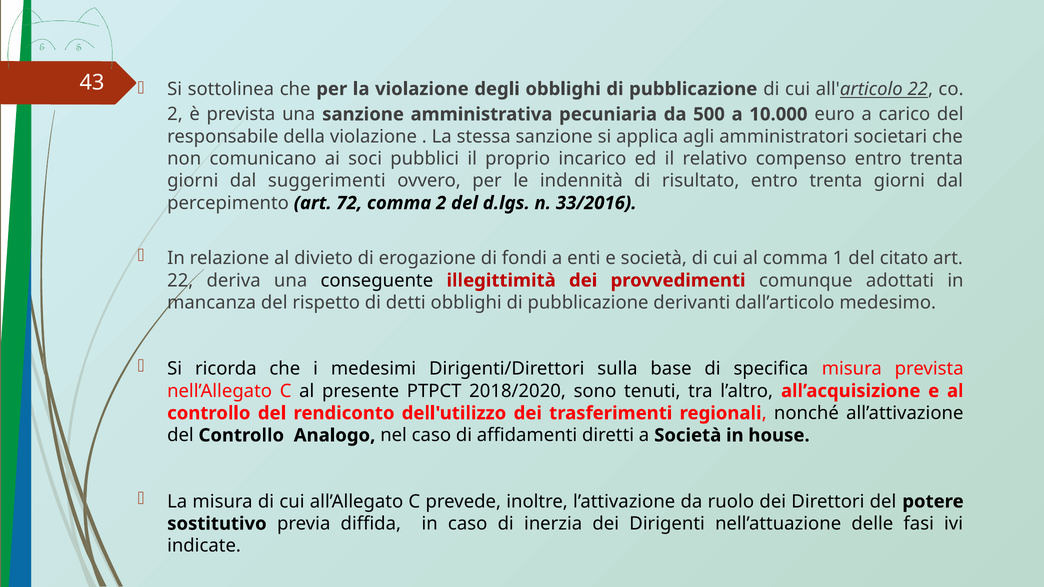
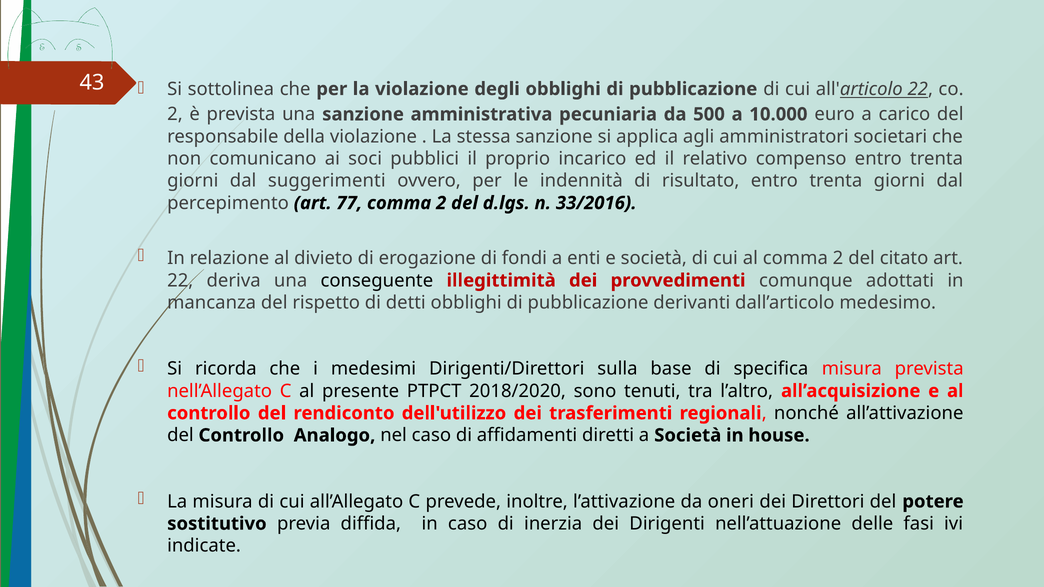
72: 72 -> 77 (349, 203)
al comma 1: 1 -> 2 (838, 258)
ruolo: ruolo -> oneri (731, 502)
